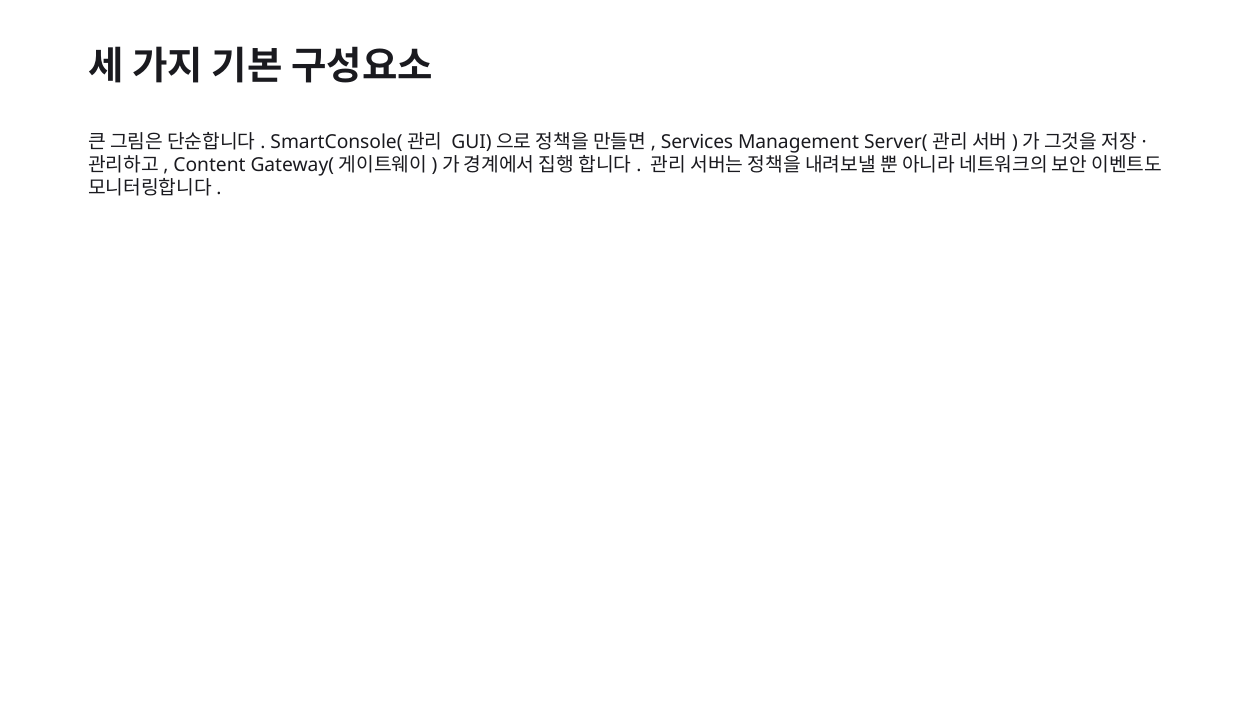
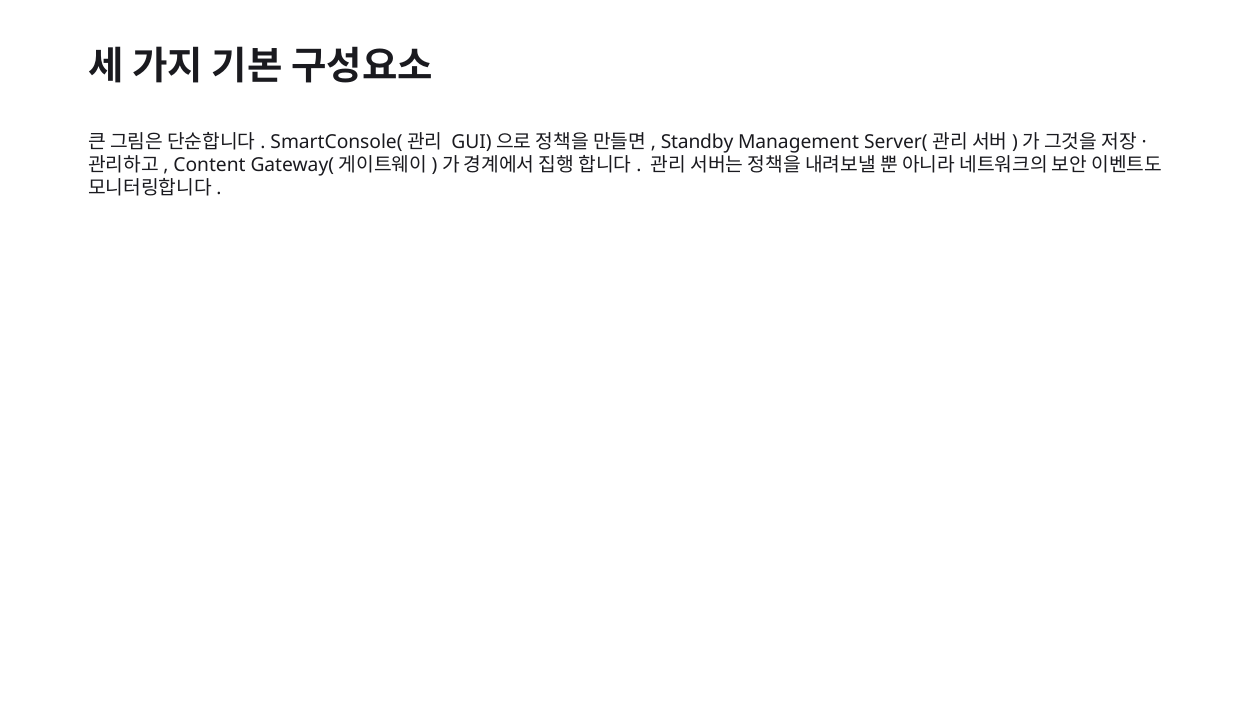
Services: Services -> Standby (697, 142)
